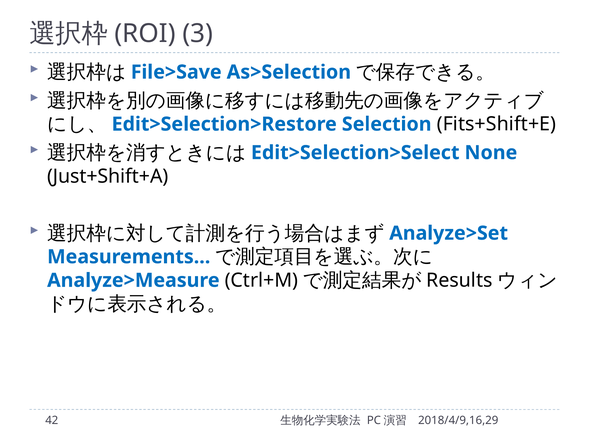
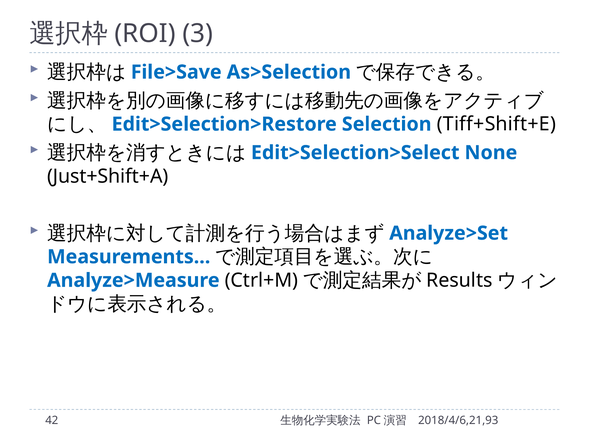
Fits+Shift+E: Fits+Shift+E -> Tiff+Shift+E (496, 124)
2018/4/9,16,29: 2018/4/9,16,29 -> 2018/4/6,21,93 (458, 420)
